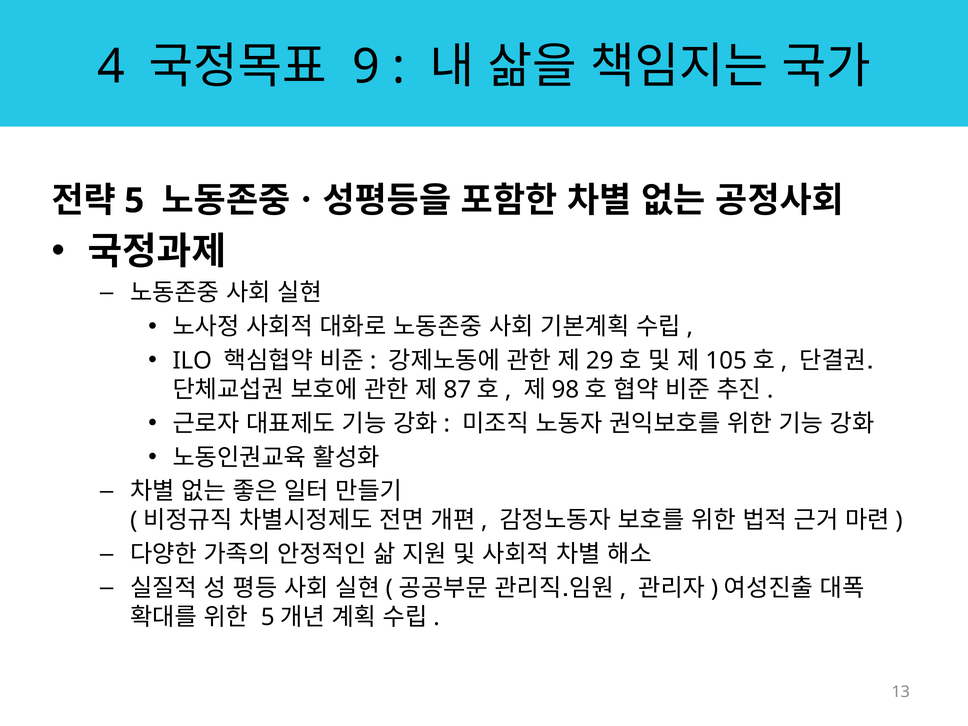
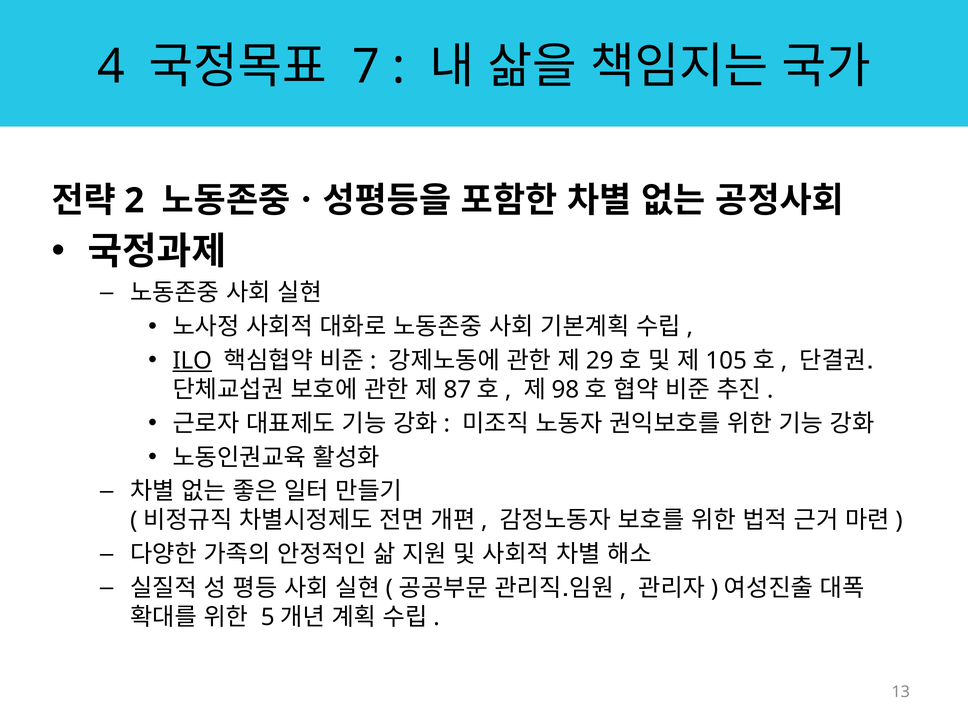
9: 9 -> 7 (366, 67)
5: 5 -> 2 (134, 201)
ILO underline: none -> present (192, 361)
